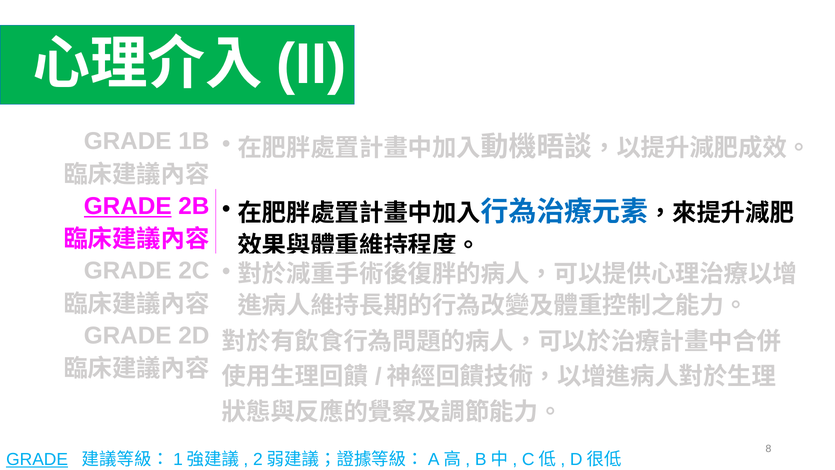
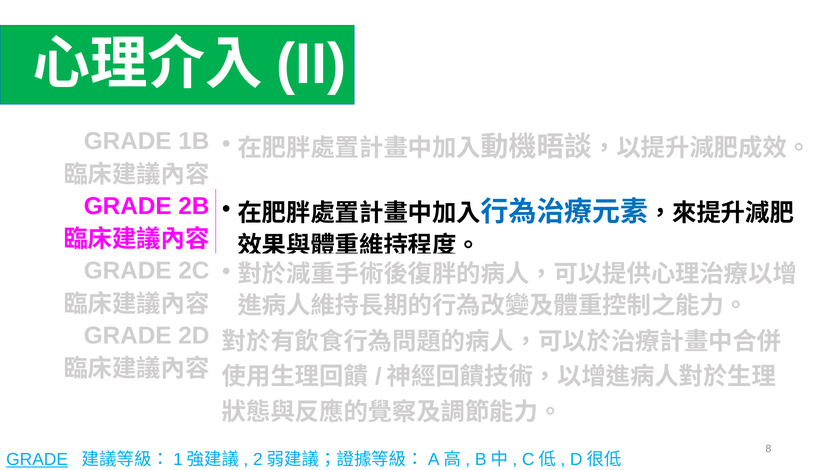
GRADE underline: present -> none (128, 206)
